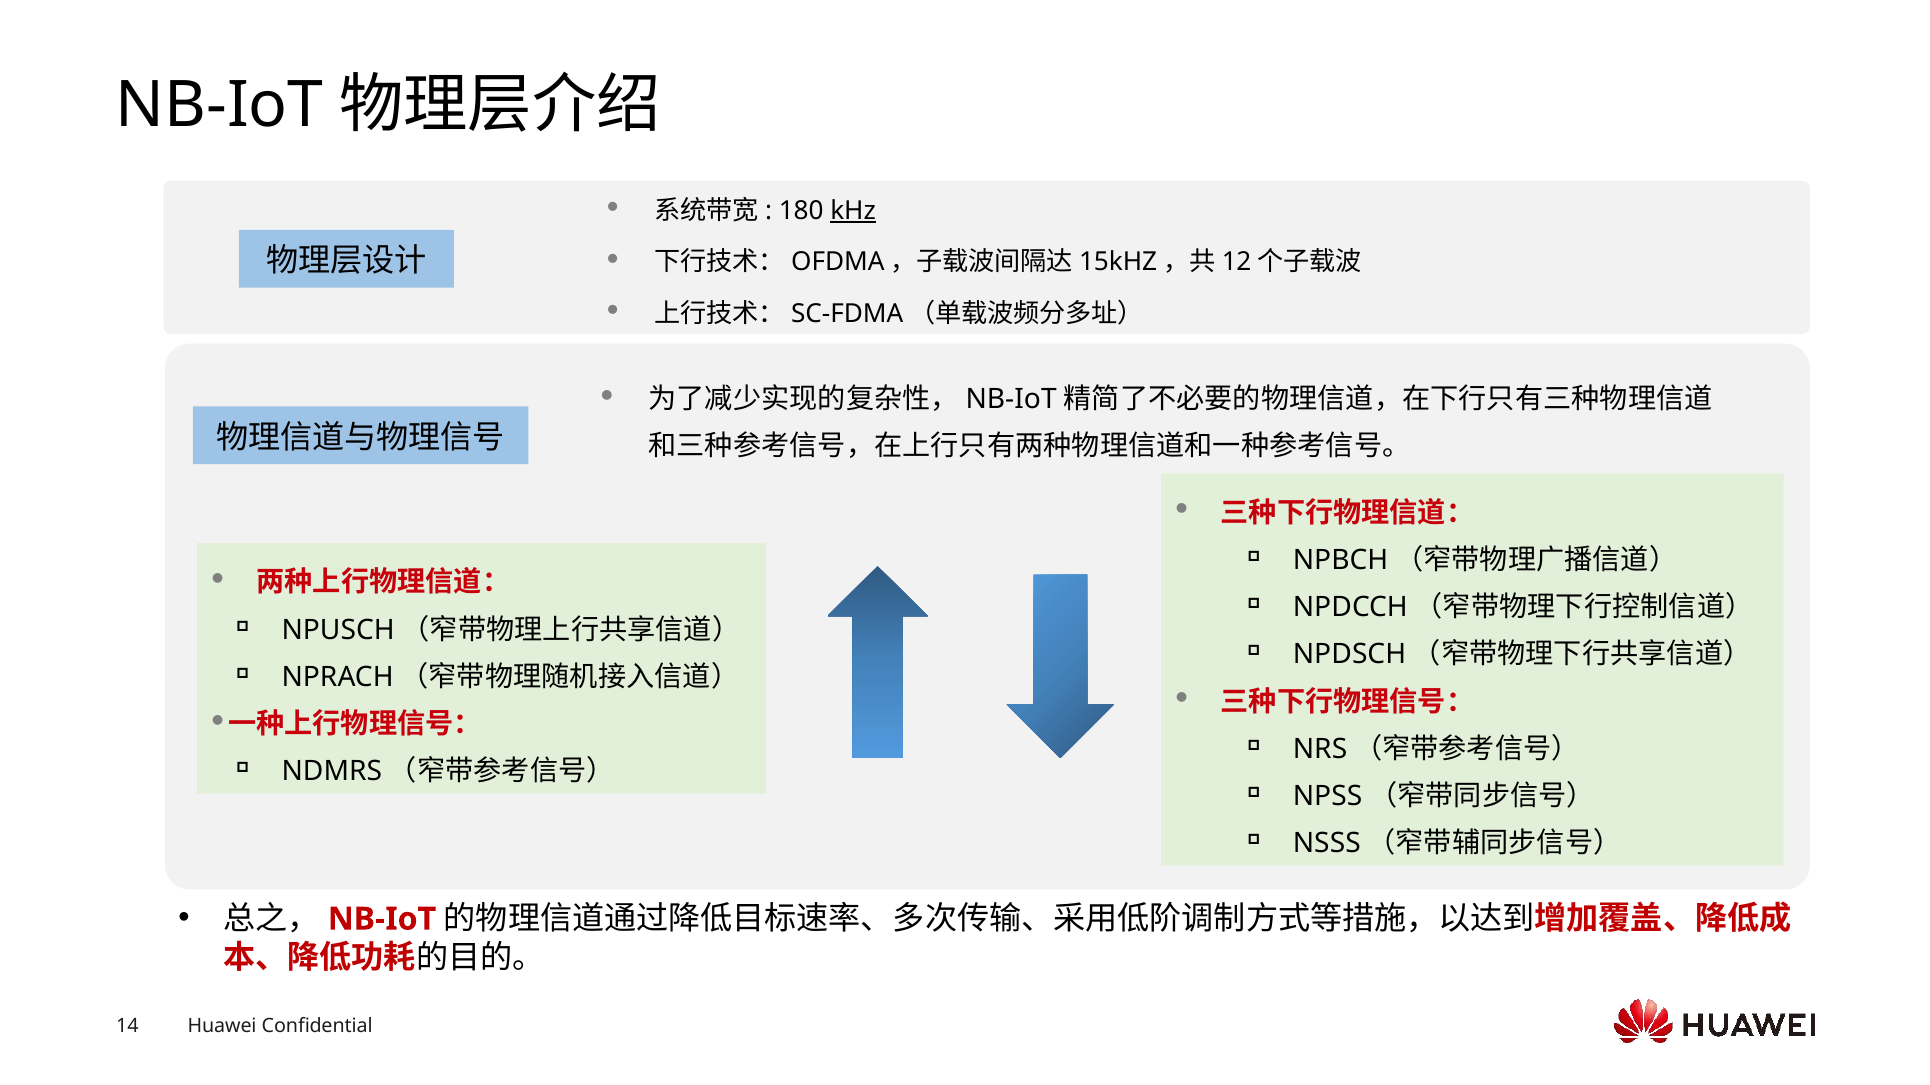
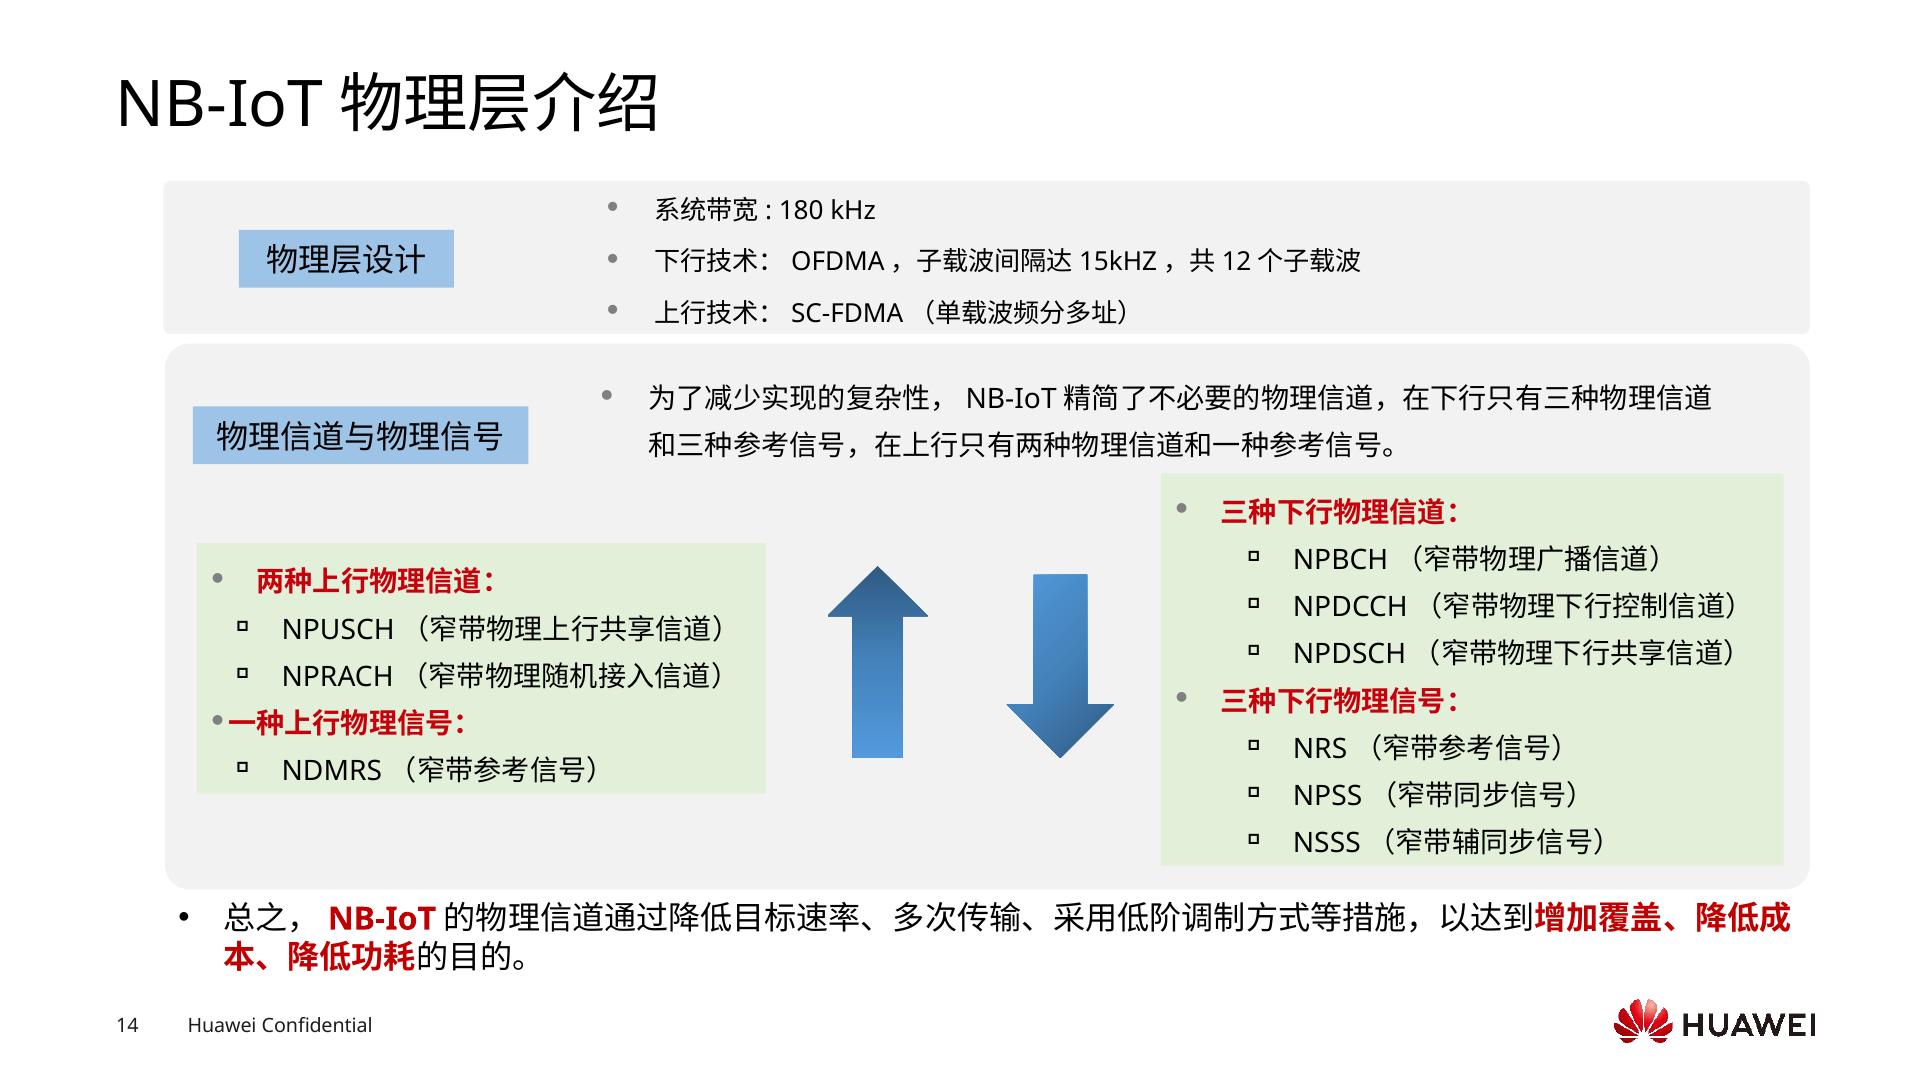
kHz underline: present -> none (853, 211)
